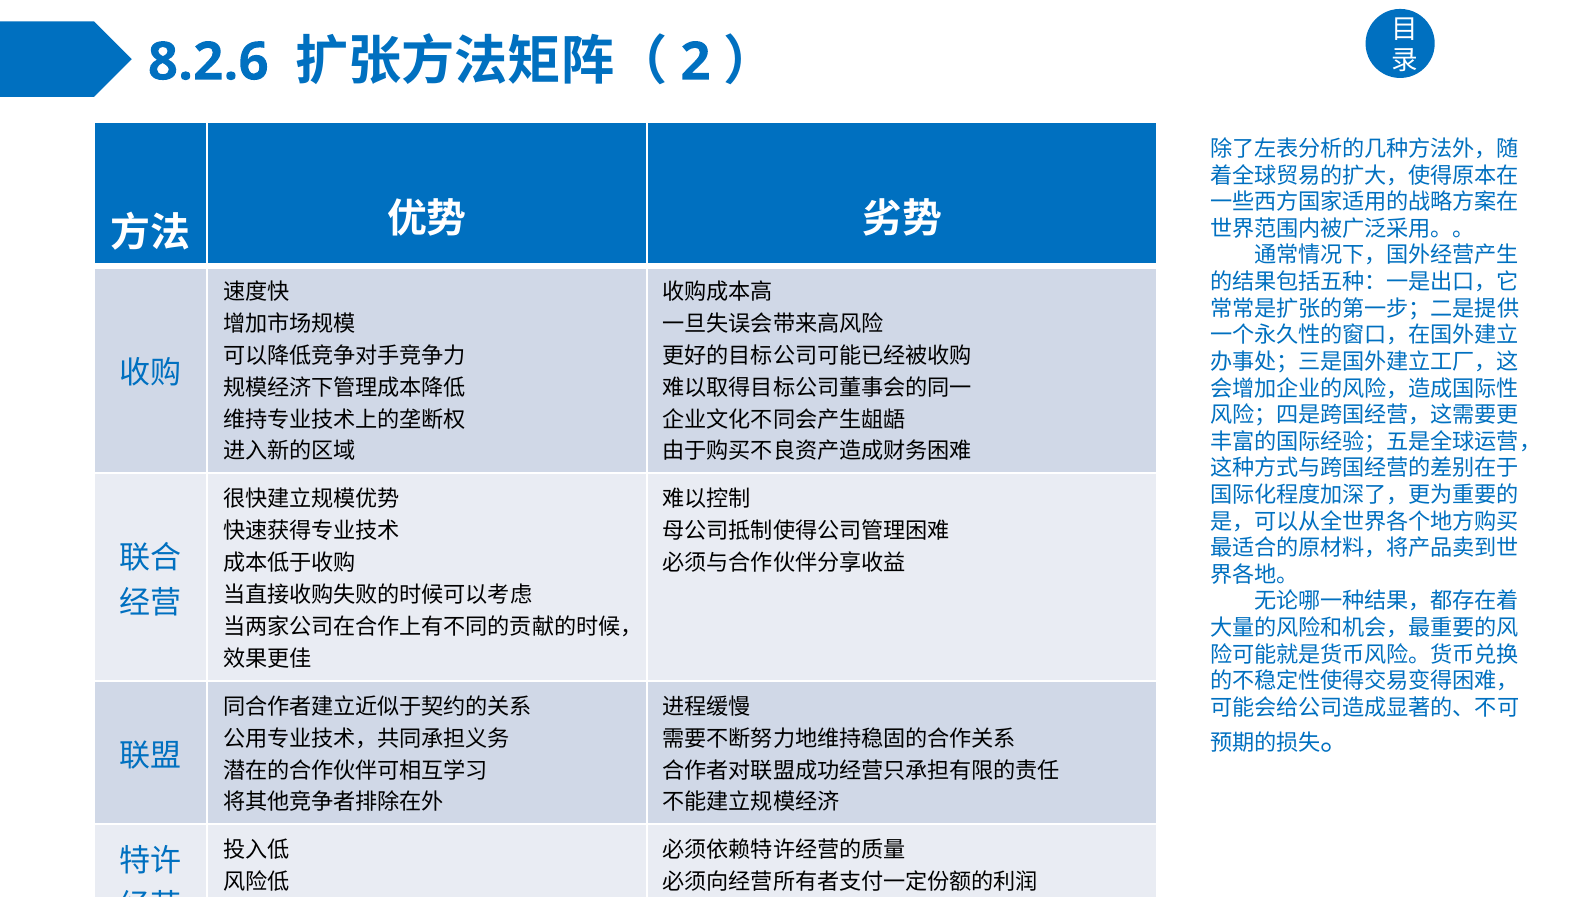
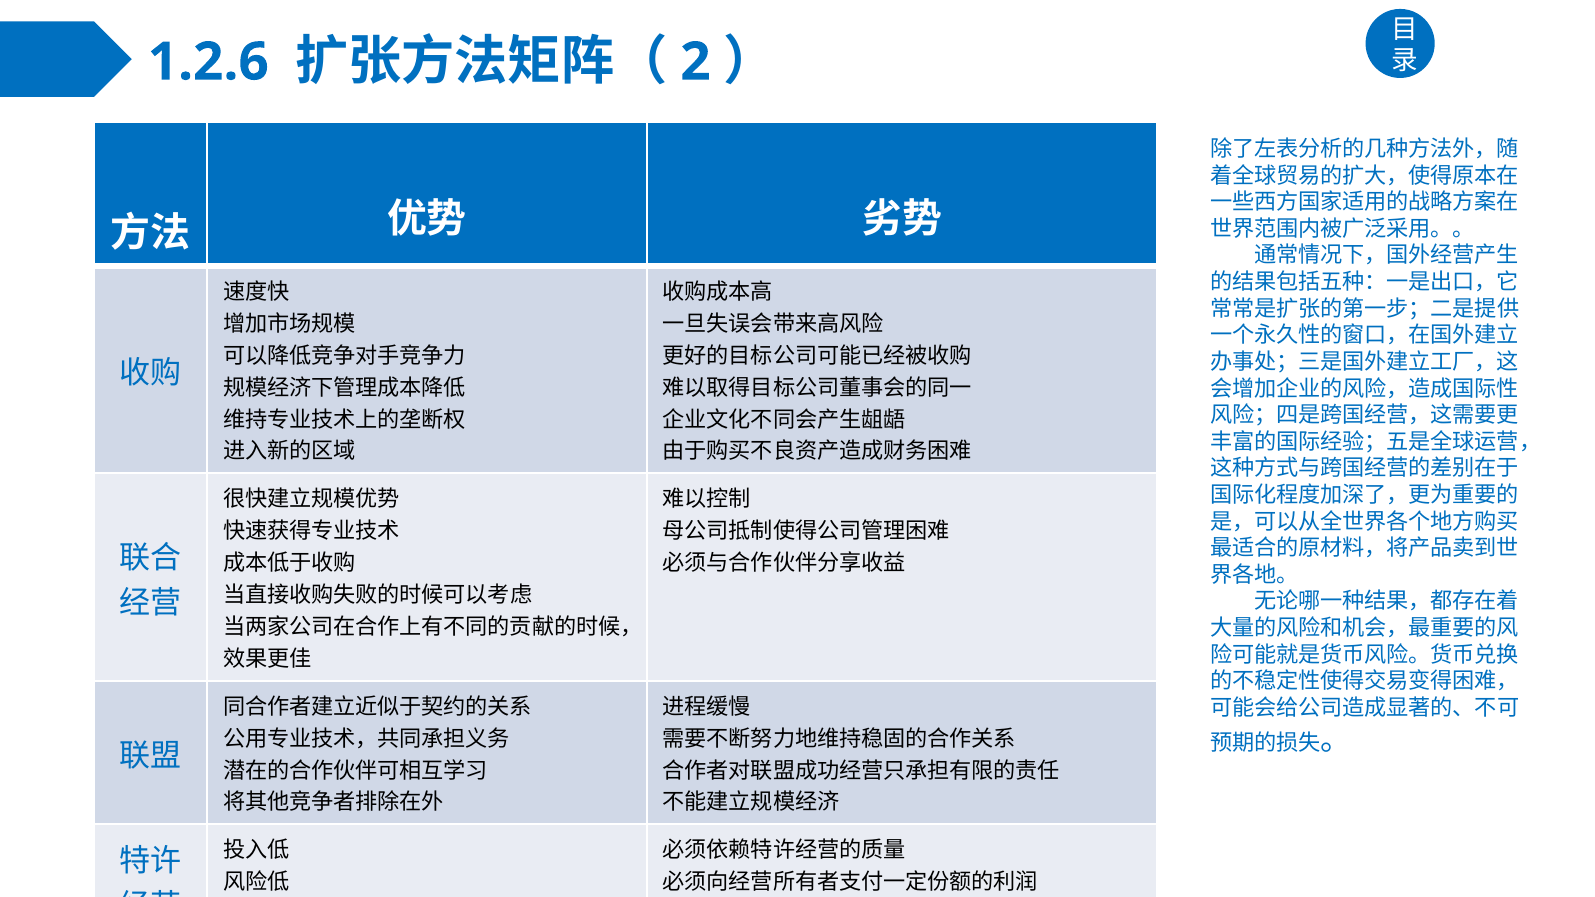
8.2.6: 8.2.6 -> 1.2.6 (208, 62)
